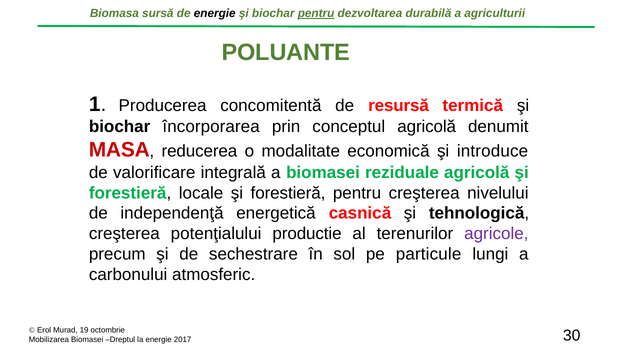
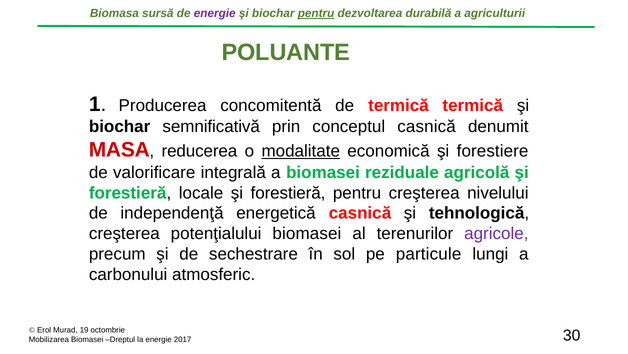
energie colour: black -> purple (215, 13)
de resursă: resursă -> termică (398, 105)
încorporarea: încorporarea -> semnificativă (211, 127)
conceptul agricolă: agricolă -> casnică (427, 127)
modalitate underline: none -> present (301, 151)
introduce: introduce -> forestiere (493, 151)
potenţialului productie: productie -> biomasei (307, 233)
